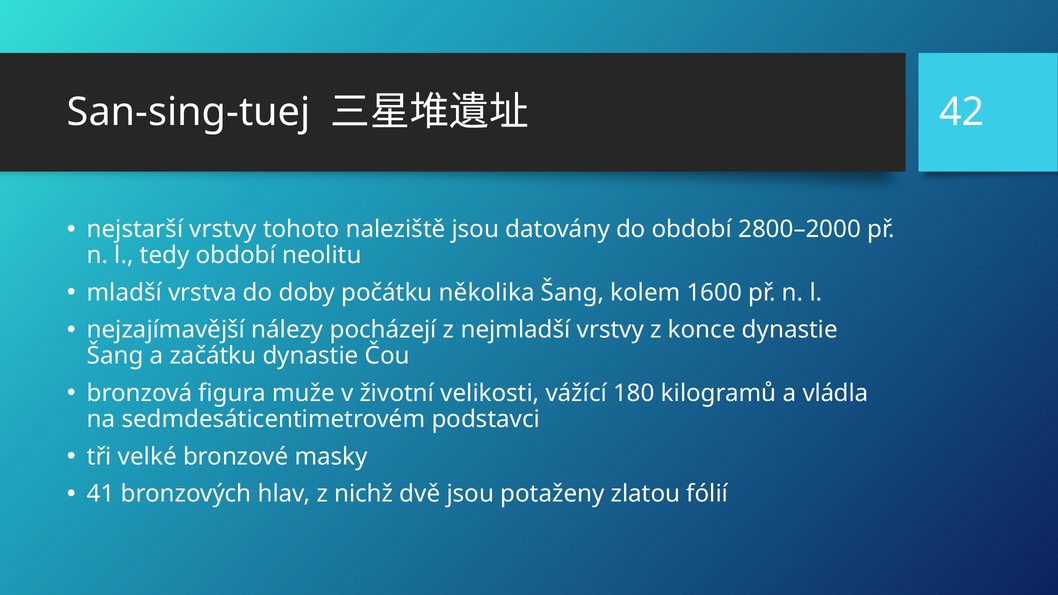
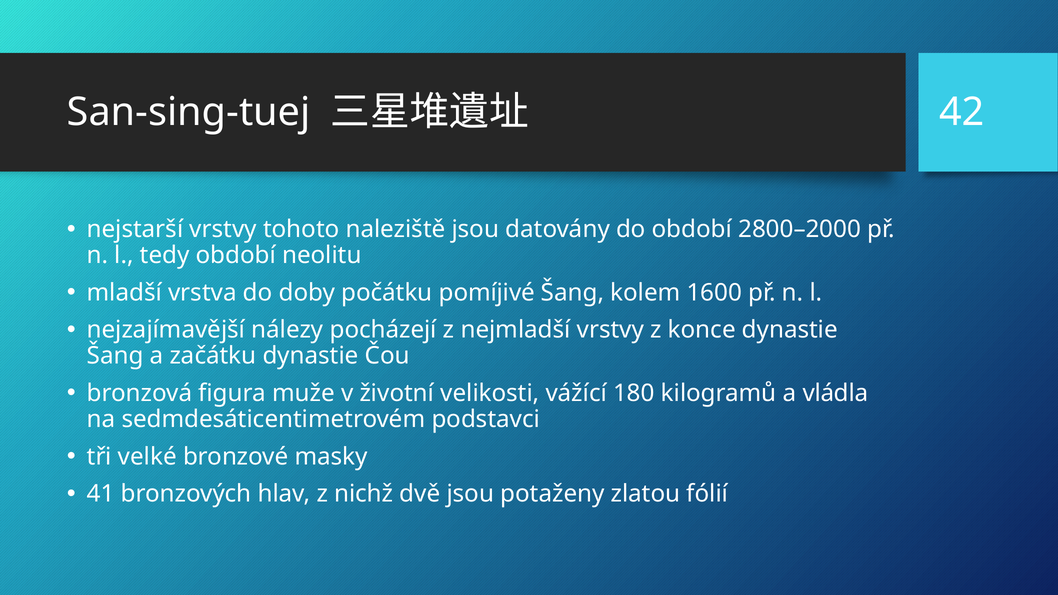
několika: několika -> pomíjivé (487, 293)
